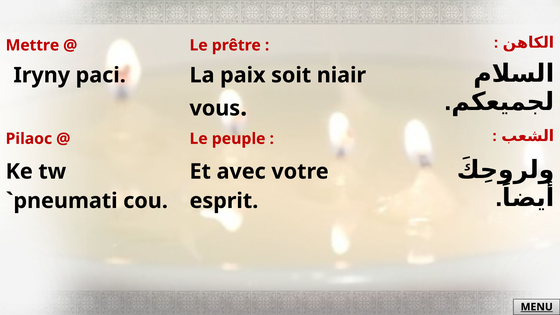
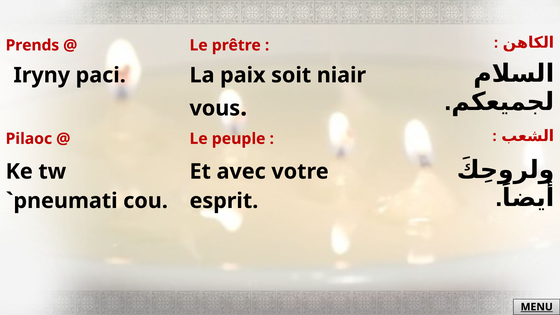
Mettre: Mettre -> Prends (32, 45)
